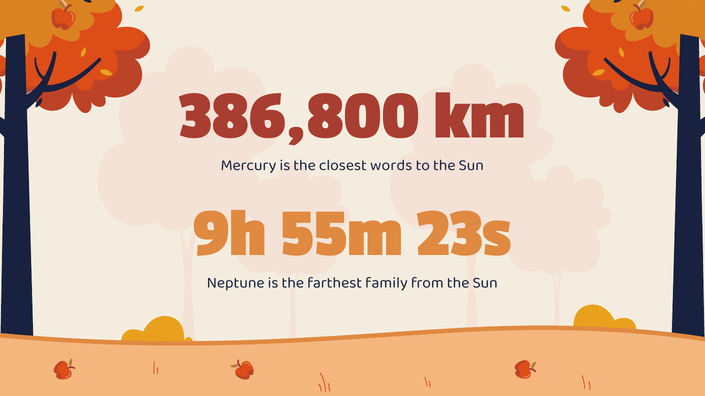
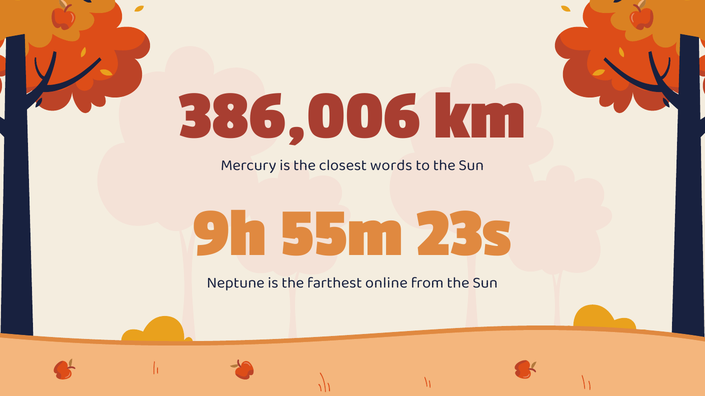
386,800: 386,800 -> 386,006 (299, 115)
family: family -> online (386, 283)
